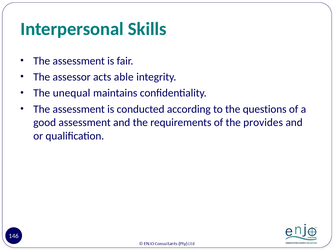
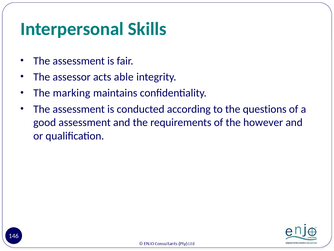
unequal: unequal -> marking (72, 93)
provides: provides -> however (263, 122)
